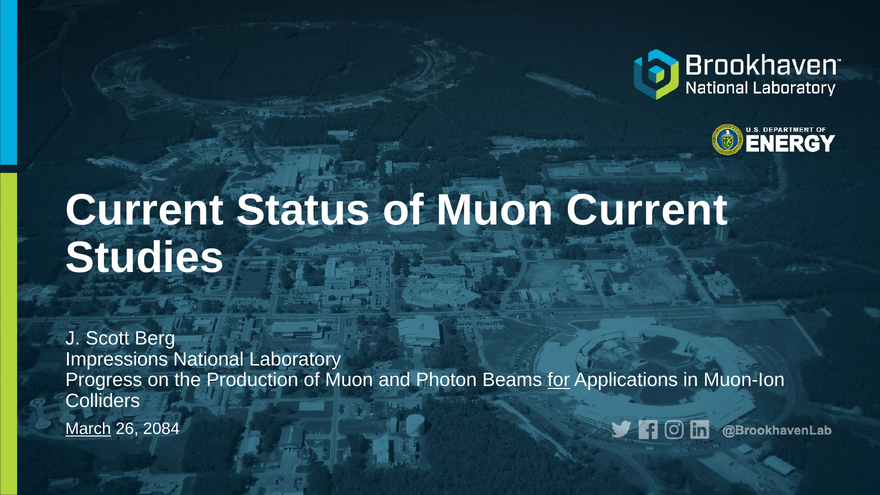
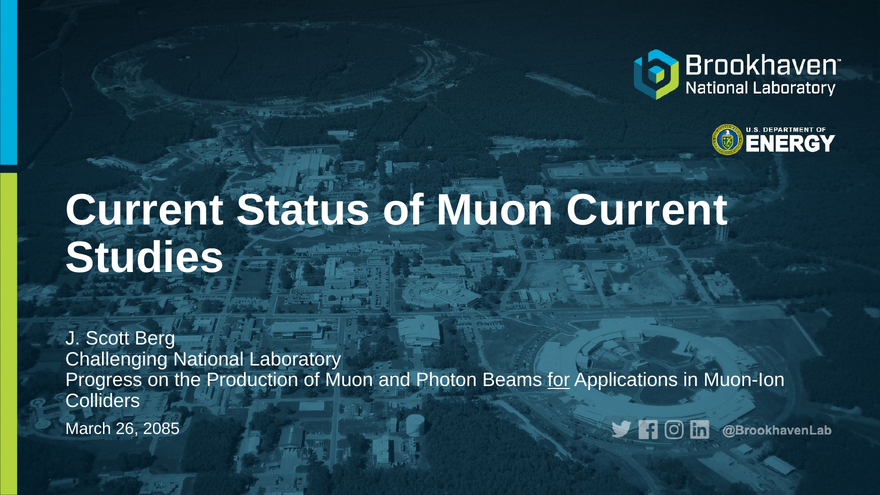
Impressions: Impressions -> Challenging (117, 359)
March underline: present -> none (88, 429)
2084: 2084 -> 2085 (161, 429)
